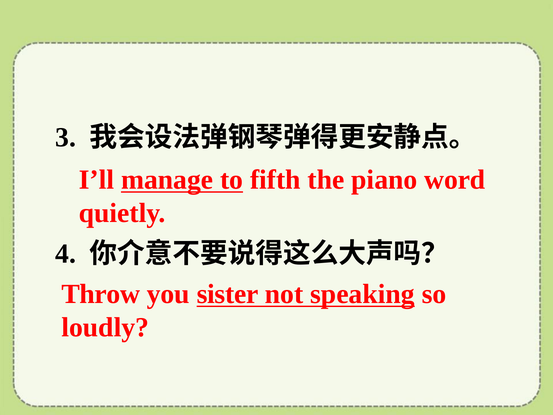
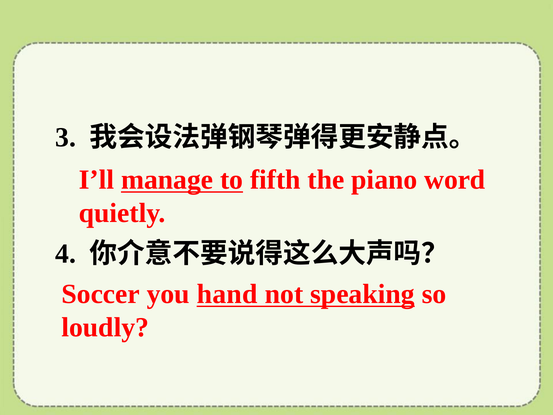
Throw: Throw -> Soccer (101, 294)
sister: sister -> hand (227, 294)
